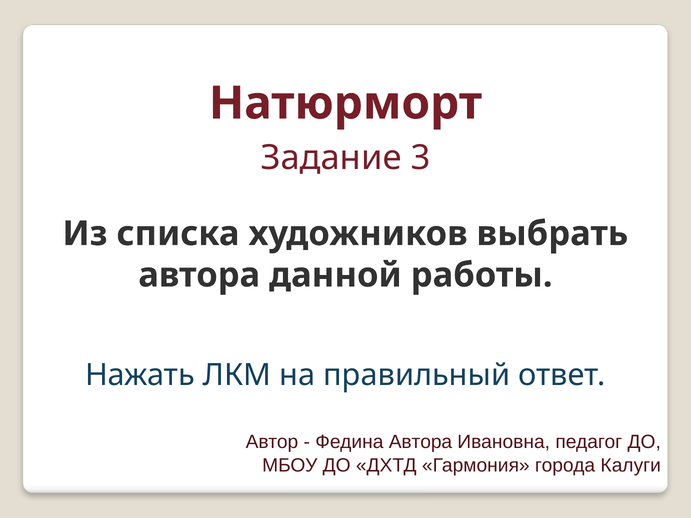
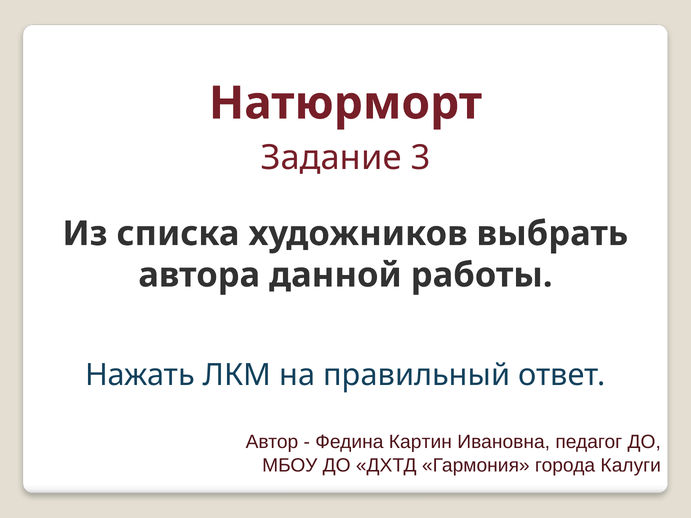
Федина Автора: Автора -> Картин (420, 442)
